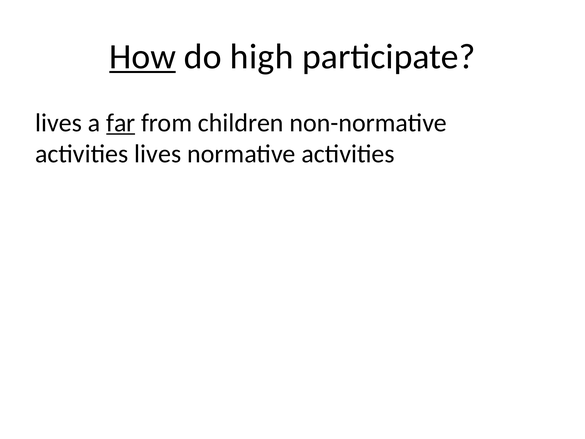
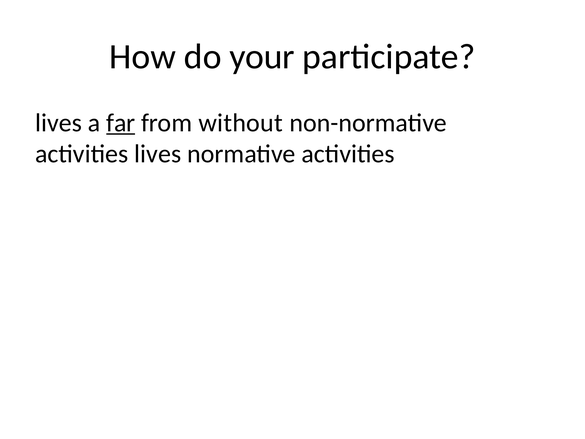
How underline: present -> none (143, 57)
high: high -> your (262, 57)
children: children -> without (241, 123)
